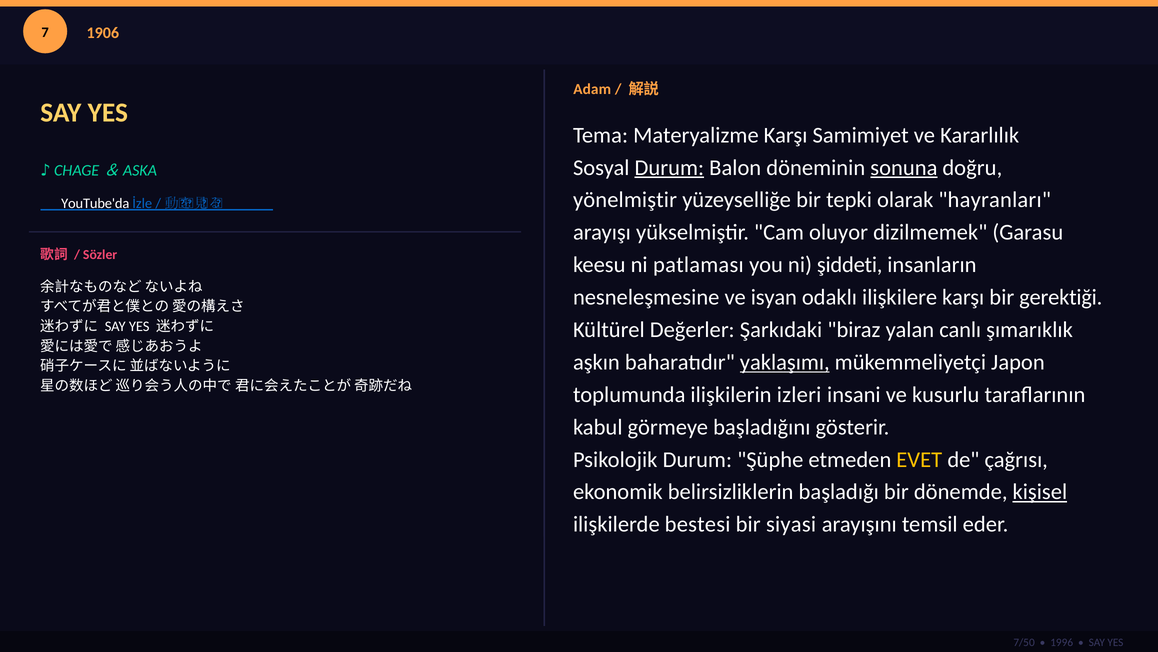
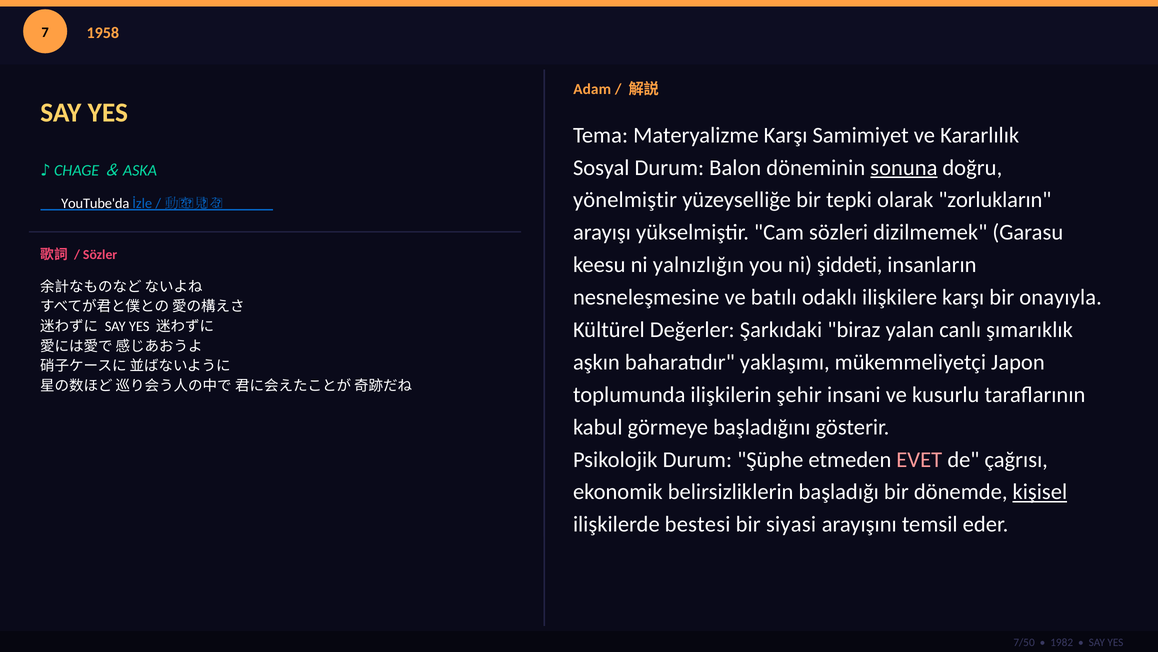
1906: 1906 -> 1958 (103, 33)
Durum underline: present -> none (669, 167)
hayranları: hayranları -> zorlukların (995, 200)
oluyor: oluyor -> sözleri (839, 232)
patlaması: patlaması -> yalnızlığın (698, 265)
isyan: isyan -> batılı (774, 297)
gerektiği: gerektiği -> onayıyla (1061, 297)
yaklaşımı underline: present -> none (785, 362)
izleri: izleri -> şehir (799, 394)
EVET colour: yellow -> pink (919, 459)
1996: 1996 -> 1982 (1062, 642)
